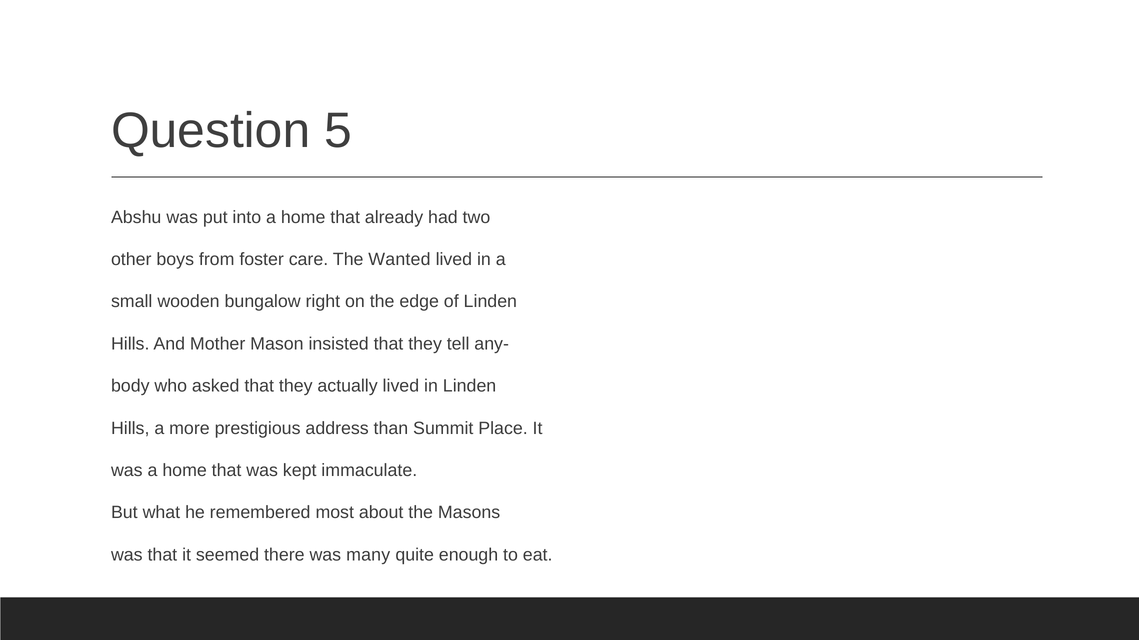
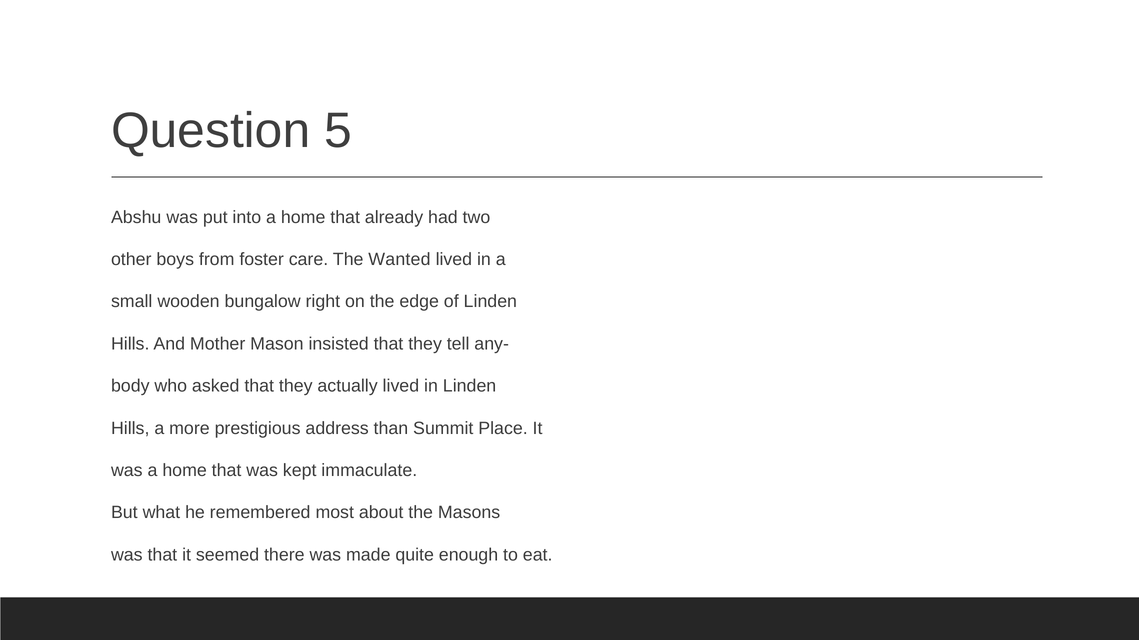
many: many -> made (368, 555)
